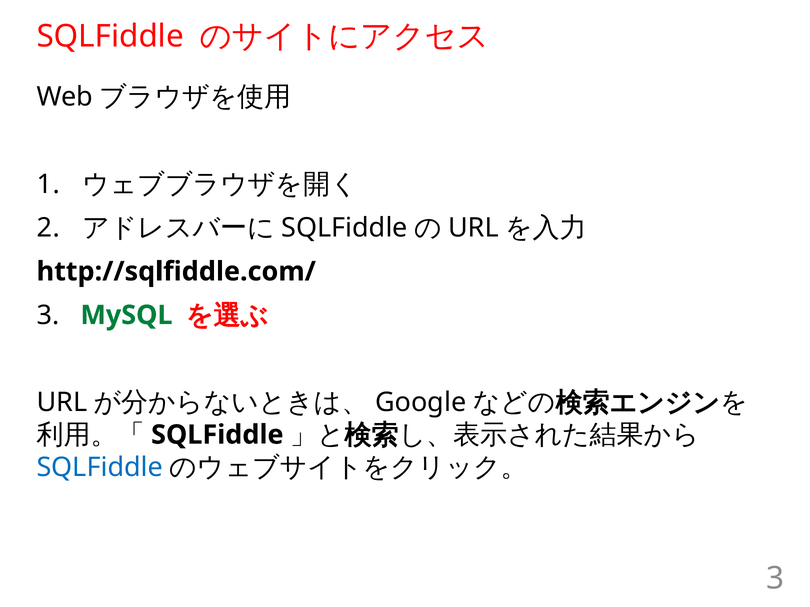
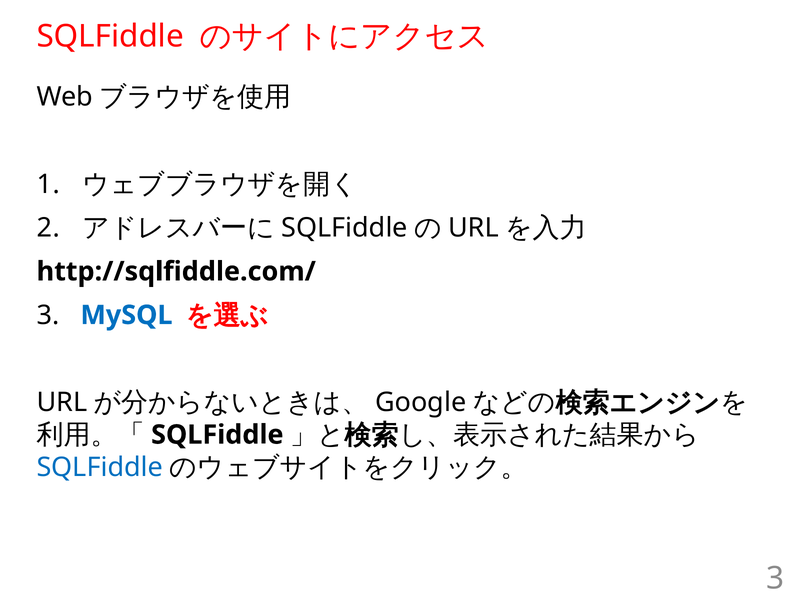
MySQL colour: green -> blue (126, 315)
